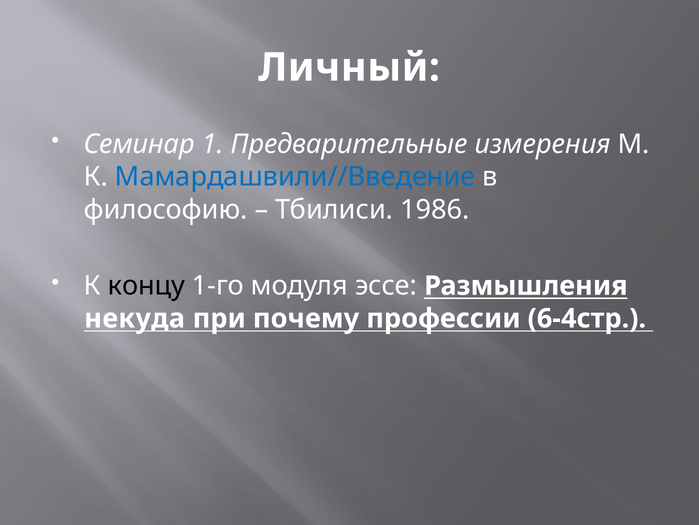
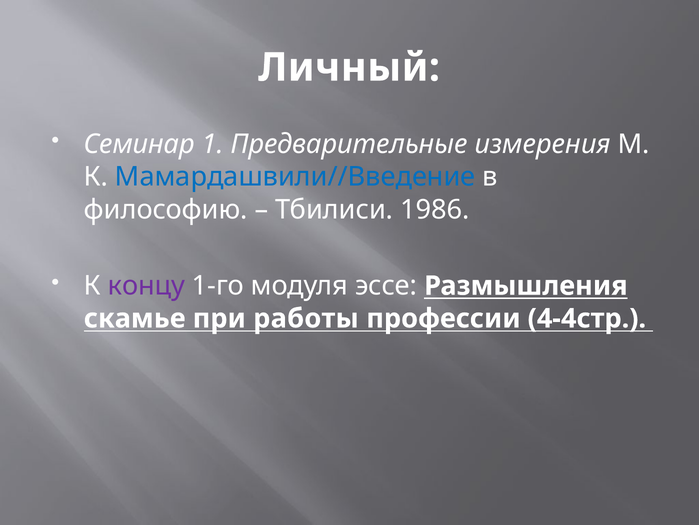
концу colour: black -> purple (146, 285)
некуда: некуда -> скамье (135, 318)
почему: почему -> работы (306, 318)
6-4стр: 6-4стр -> 4-4стр (587, 318)
